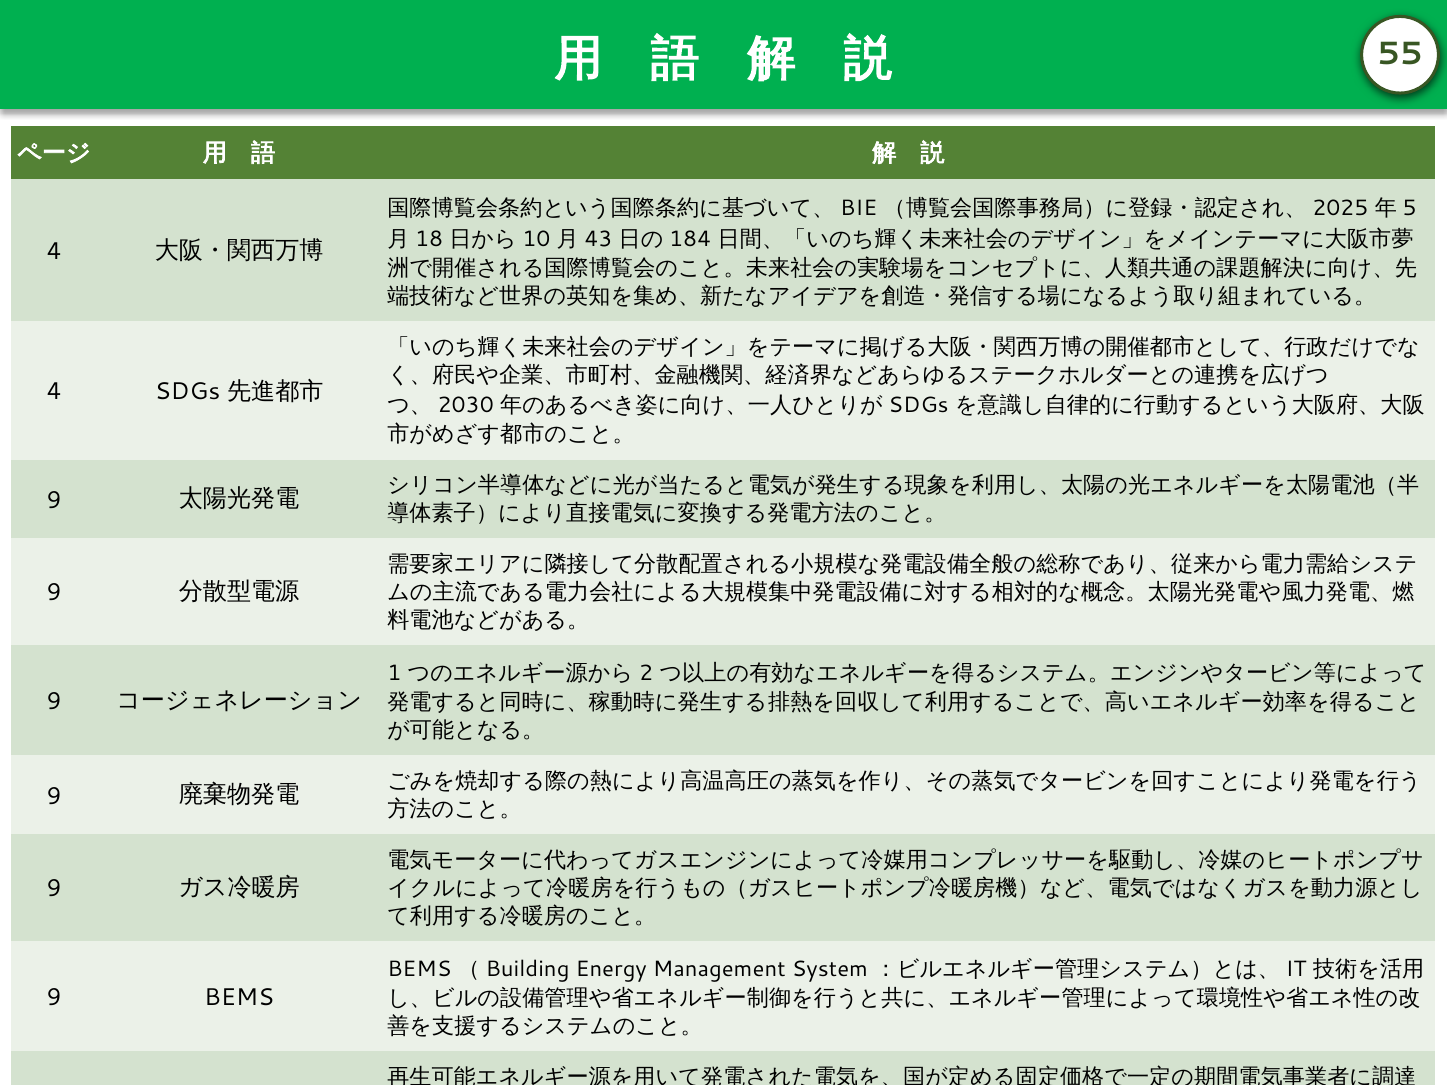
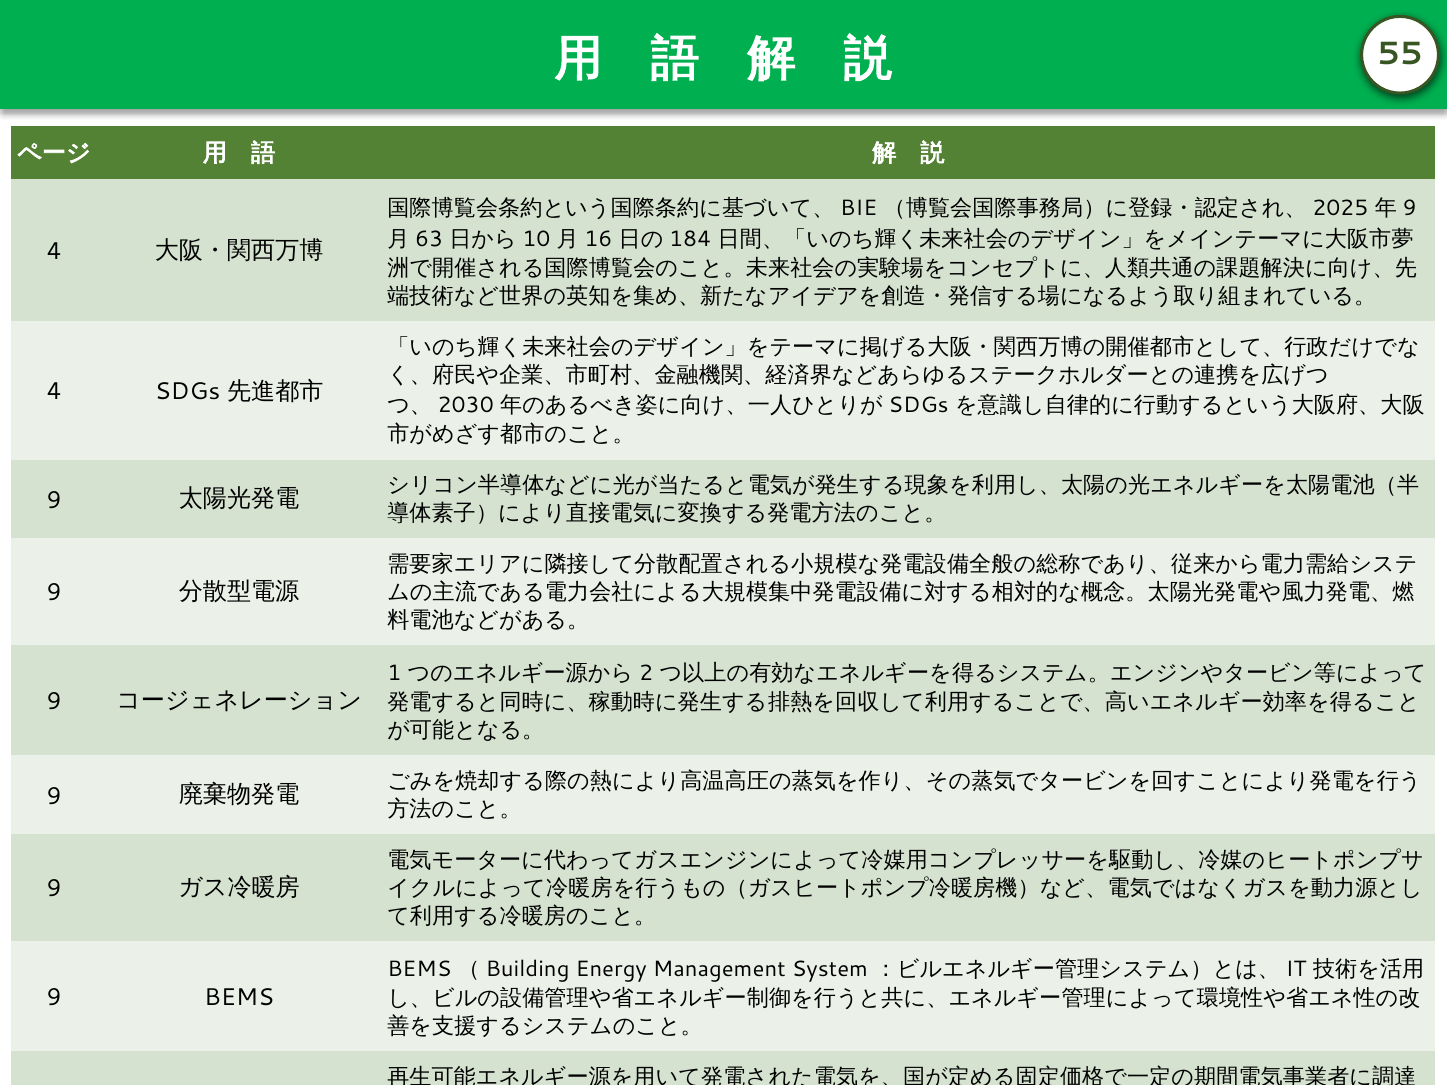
5: 5 -> 9 (1410, 208)
18: 18 -> 63 (429, 239)
43: 43 -> 16 (598, 239)
